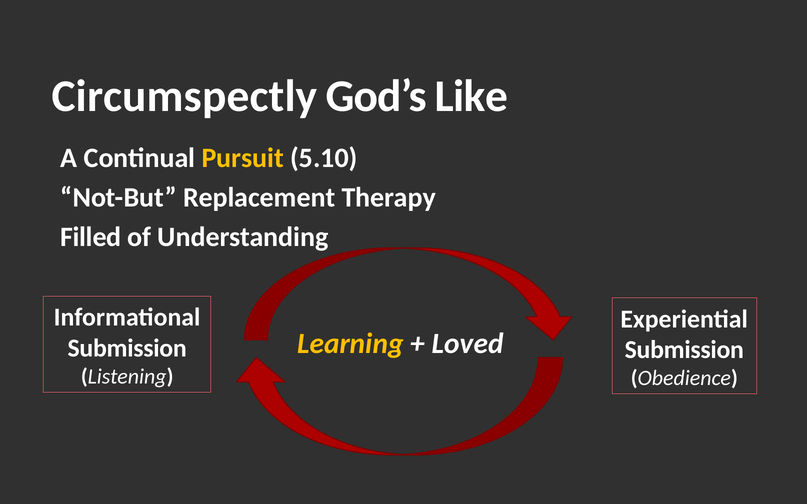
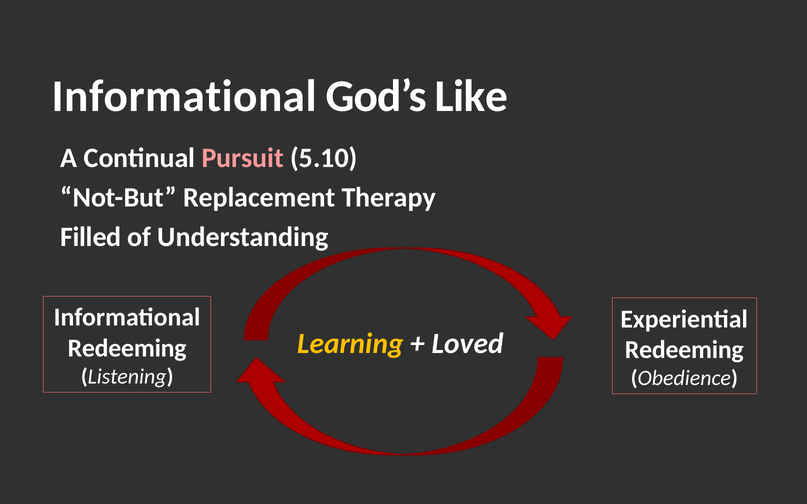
Circumspectly: Circumspectly -> Informational (184, 97)
Pursuit colour: yellow -> pink (243, 158)
Submission: Submission -> Redeeming (127, 348)
Submission: Submission -> Redeeming (684, 350)
